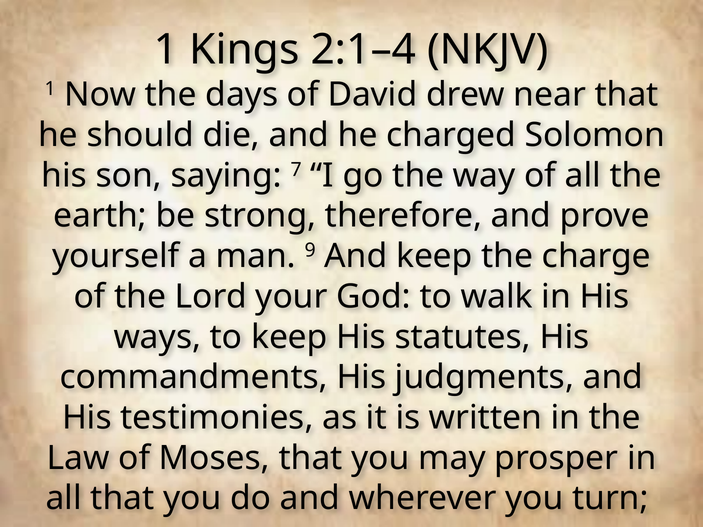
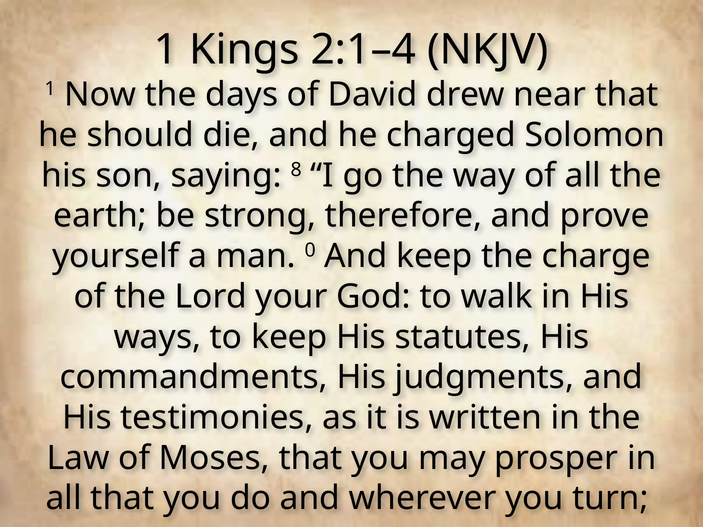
7: 7 -> 8 (296, 170)
9: 9 -> 0 (310, 251)
